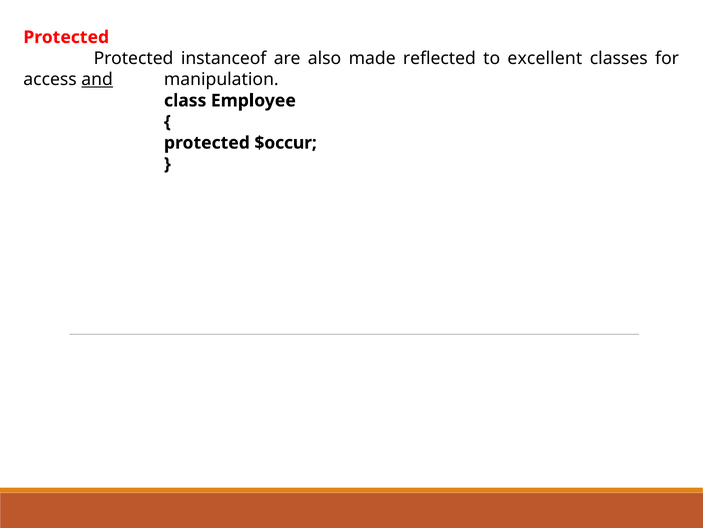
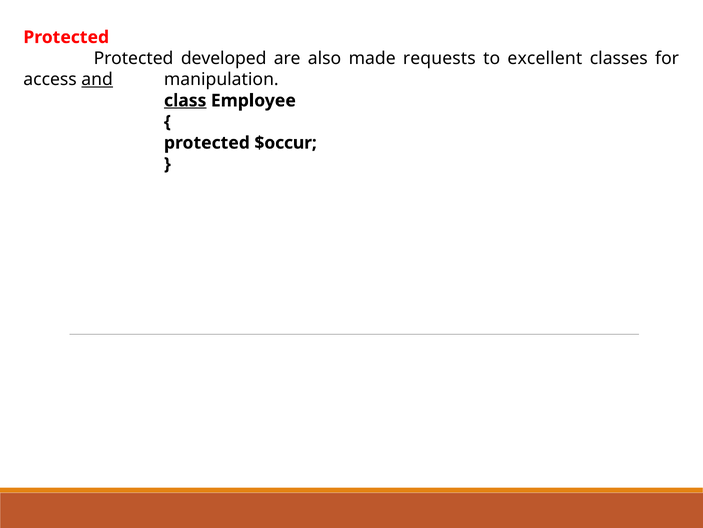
instanceof: instanceof -> developed (224, 58)
reflected: reflected -> requests (439, 58)
class underline: none -> present (185, 100)
